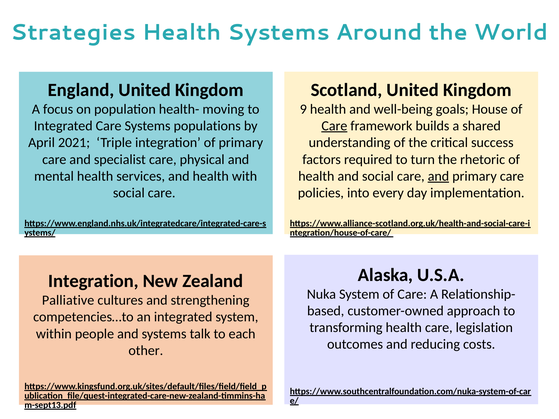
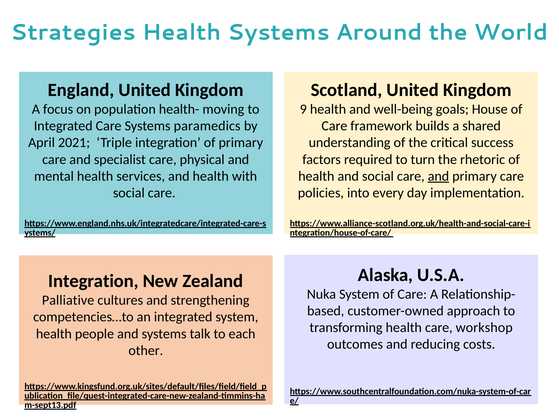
populations: populations -> paramedics (207, 126)
Care underline: present -> none (334, 126)
legislation: legislation -> workshop (484, 328)
within: within -> health (54, 334)
